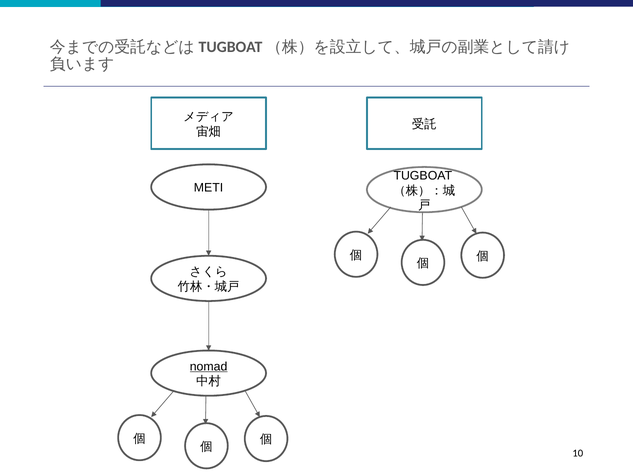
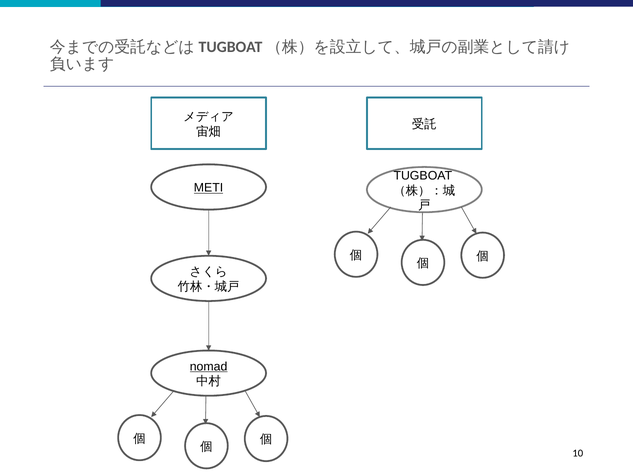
METI underline: none -> present (209, 188)
